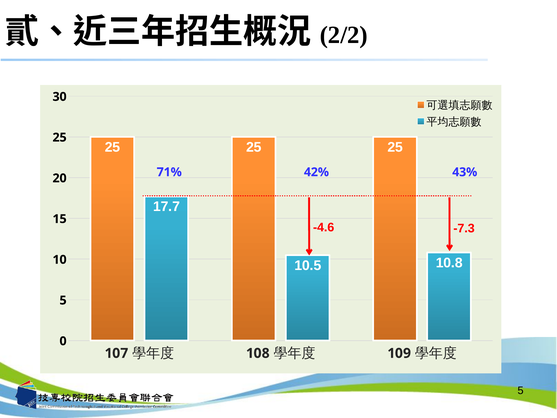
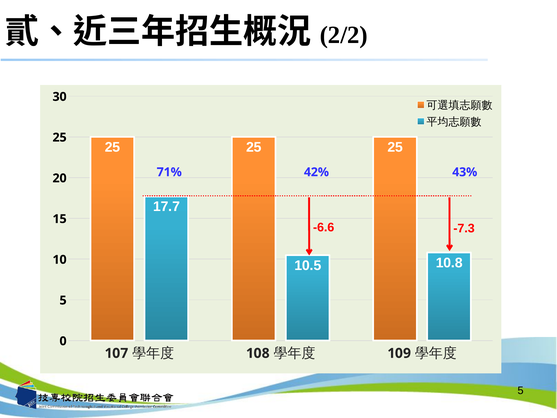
-4.6: -4.6 -> -6.6 (324, 227)
